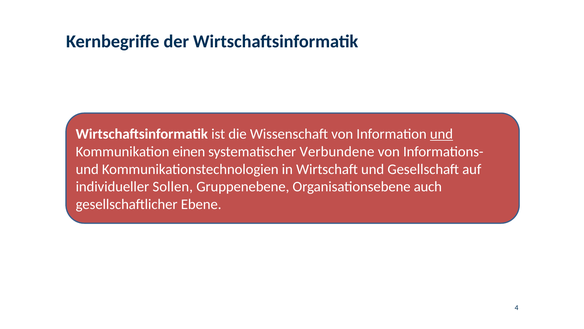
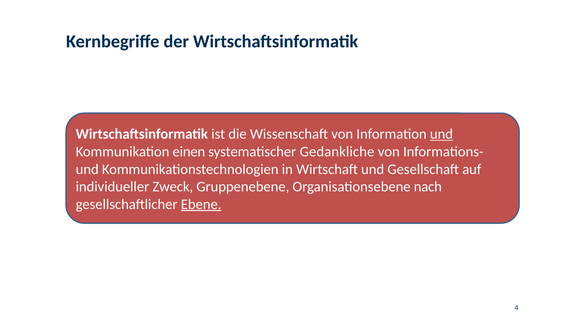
Verbundene: Verbundene -> Gedankliche (337, 151)
Sollen: Sollen -> Zweck (173, 186)
auch: auch -> nach (428, 186)
Ebene underline: none -> present (201, 204)
